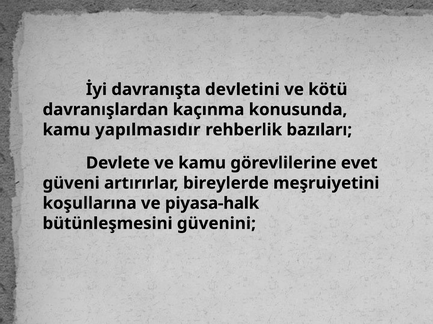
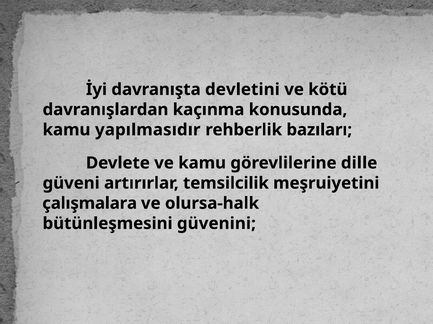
evet: evet -> dille (359, 163)
bireylerde: bireylerde -> temsilcilik (226, 184)
koşullarına: koşullarına -> çalışmalara (90, 204)
piyasa-halk: piyasa-halk -> olursa-halk (212, 204)
